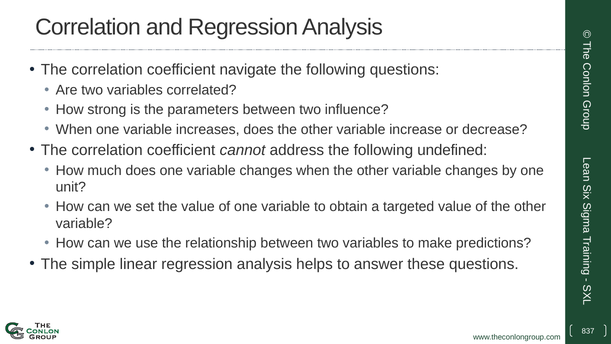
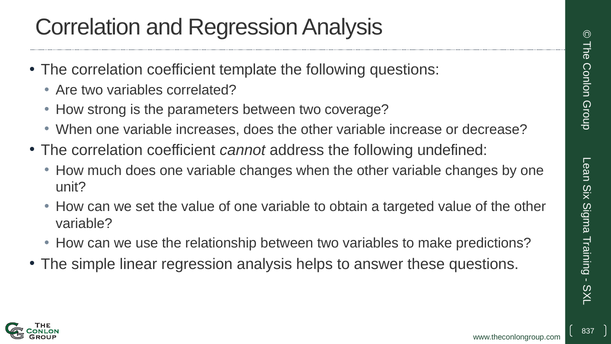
navigate: navigate -> template (248, 70)
influence: influence -> coverage (357, 110)
